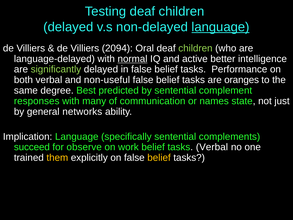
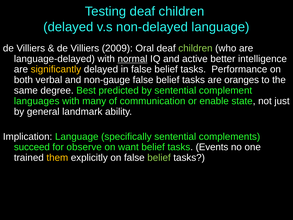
language underline: present -> none (221, 27)
2094: 2094 -> 2009 (117, 48)
significantly colour: light green -> yellow (56, 69)
non-useful: non-useful -> non-gauge (107, 80)
responses: responses -> languages (37, 101)
names: names -> enable (214, 101)
networks: networks -> landmark (82, 111)
work: work -> want (128, 147)
tasks Verbal: Verbal -> Events (212, 147)
belief colour: yellow -> light green (159, 158)
